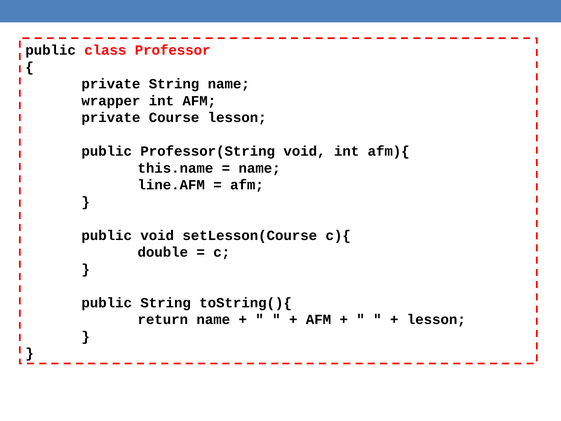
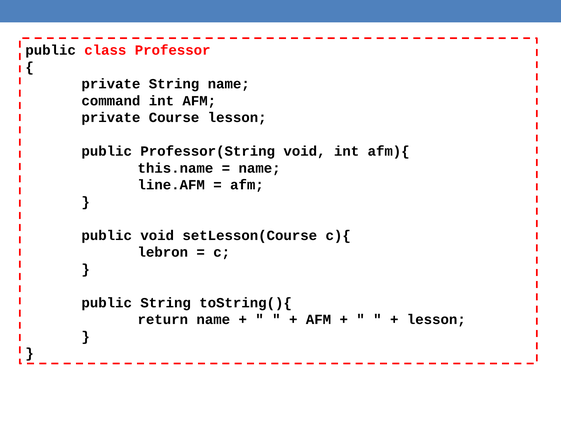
wrapper: wrapper -> command (111, 101)
double: double -> lebron (163, 252)
